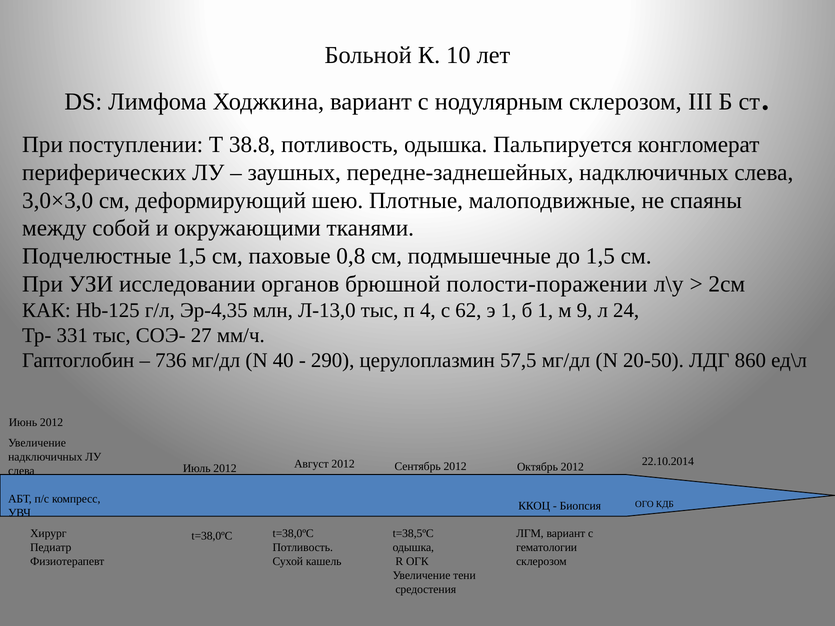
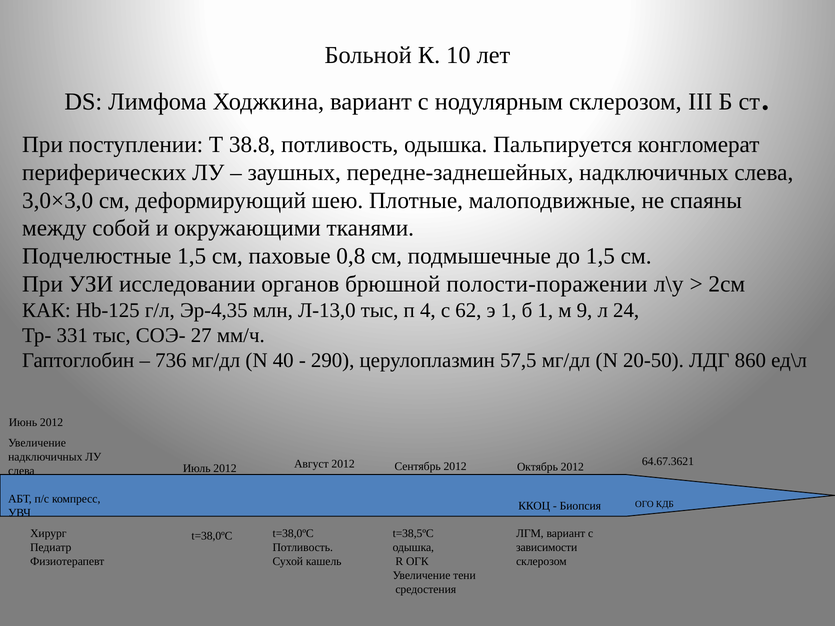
22.10.2014: 22.10.2014 -> 64.67.3621 (668, 462)
гематологии: гематологии -> зависимости (547, 548)
